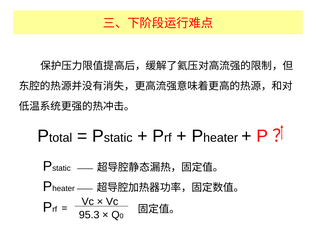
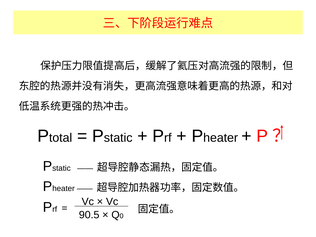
95.3: 95.3 -> 90.5 (89, 215)
